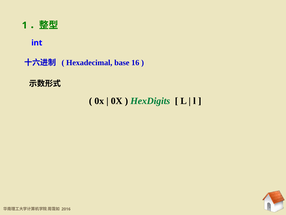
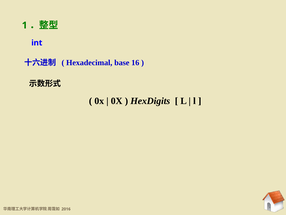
HexDigits colour: green -> black (150, 101)
